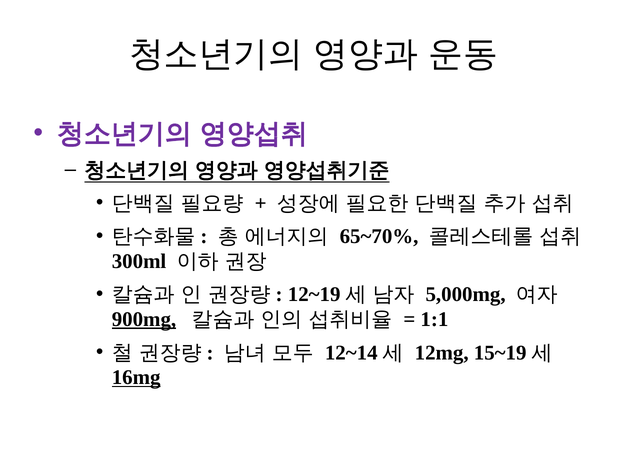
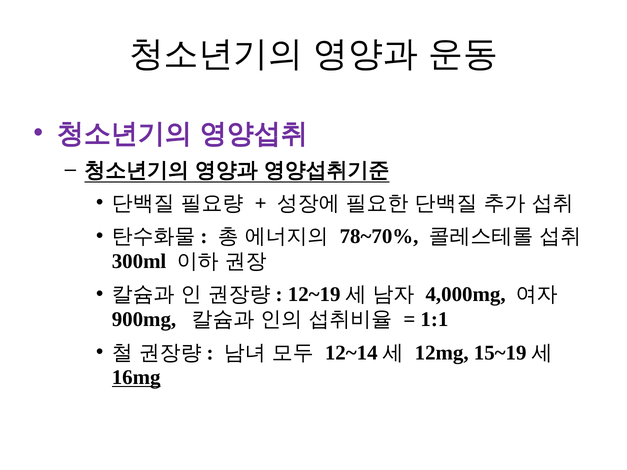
65~70%: 65~70% -> 78~70% (379, 237)
5,000mg: 5,000mg -> 4,000mg (466, 295)
900mg underline: present -> none (144, 320)
